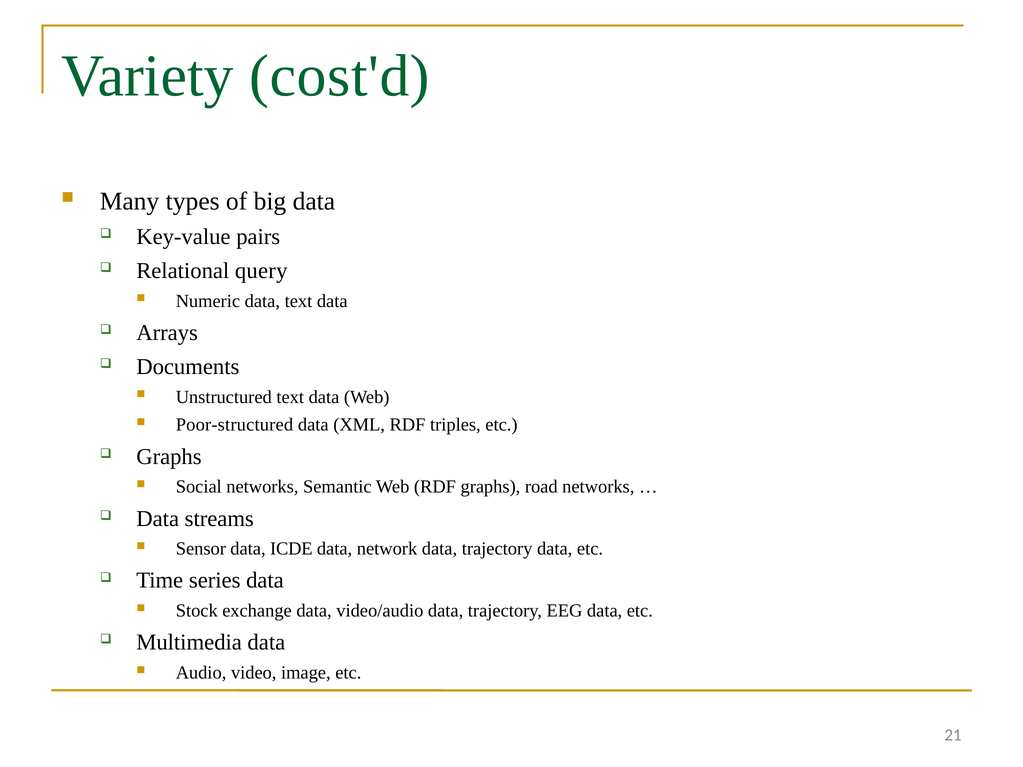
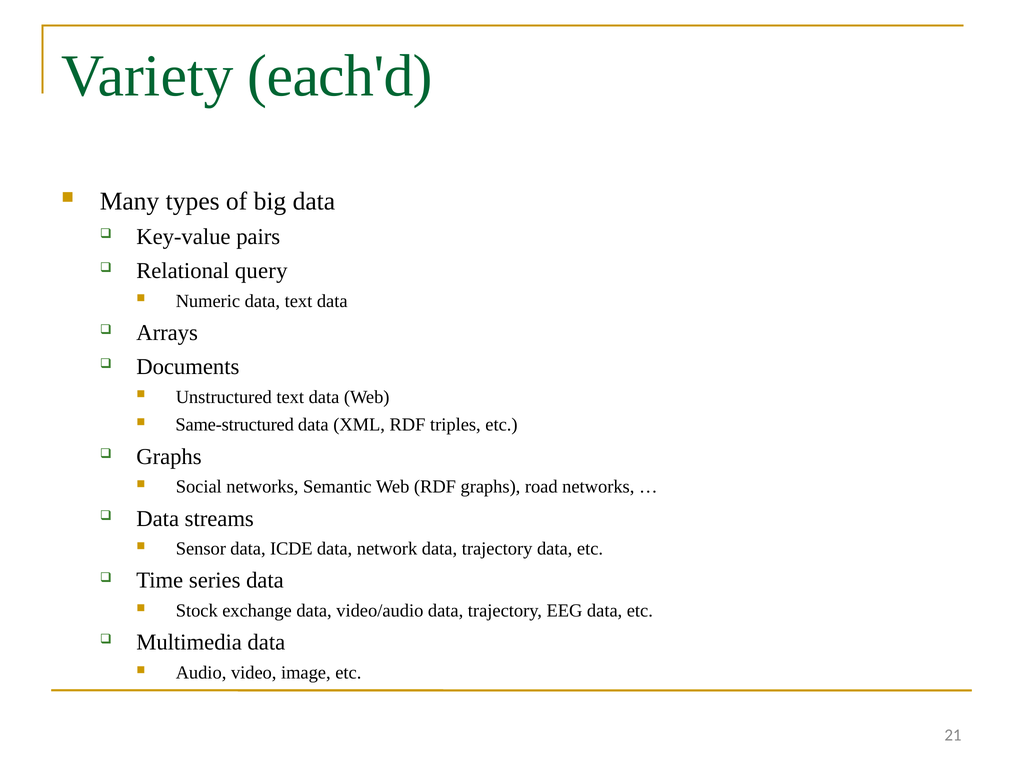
cost'd: cost'd -> each'd (340, 76)
Poor-structured: Poor-structured -> Same-structured (235, 425)
